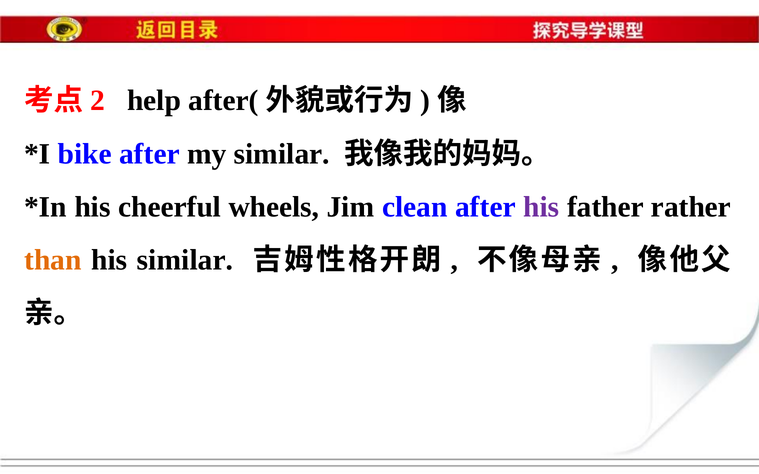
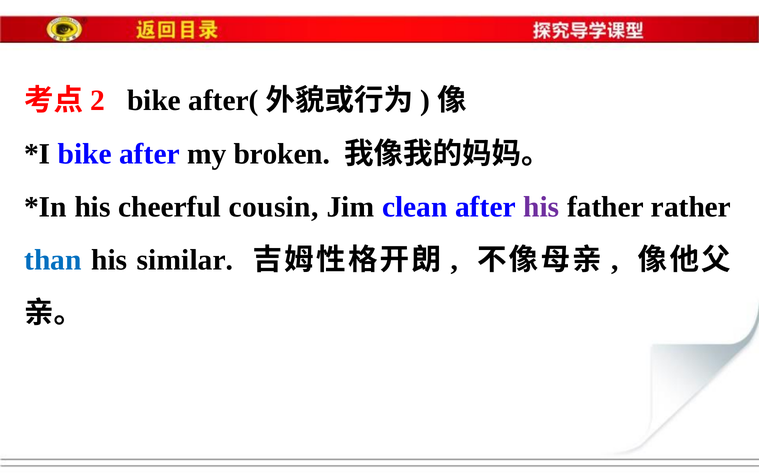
help: help -> bike (154, 101)
my similar: similar -> broken (282, 154)
wheels: wheels -> cousin (274, 207)
than colour: orange -> blue (53, 260)
